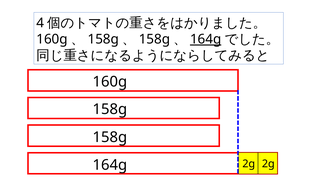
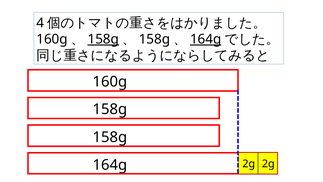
158g underline: none -> present (103, 39)
